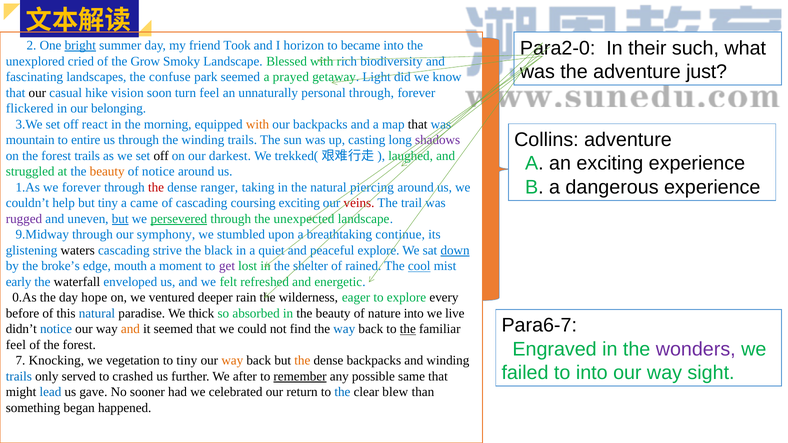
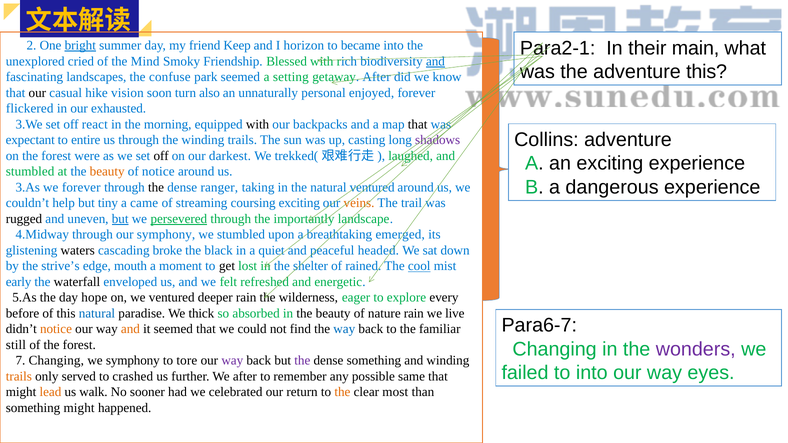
Para2-0: Para2-0 -> Para2-1 (558, 48)
such: such -> main (696, 48)
Took: Took -> Keep (237, 45)
Grow: Grow -> Mind (145, 61)
Smoky Landscape: Landscape -> Friendship (233, 61)
and underline: none -> present (435, 61)
adventure just: just -> this (707, 72)
prayed: prayed -> setting (291, 77)
getaway Light: Light -> After (377, 77)
turn feel: feel -> also (210, 93)
personal through: through -> enjoyed (372, 93)
belonging: belonging -> exhausted (119, 109)
with colour: orange -> black (258, 124)
mountain: mountain -> expectant (30, 140)
forest trails: trails -> were (87, 156)
struggled: struggled -> stumbled (30, 172)
1.As: 1.As -> 3.As (28, 187)
the colour: red -> black (156, 187)
natural piercing: piercing -> ventured (372, 187)
of cascading: cascading -> streaming (202, 203)
veins colour: red -> orange (359, 203)
rugged colour: purple -> black (24, 219)
unexpected: unexpected -> importantly (304, 219)
9.Midway: 9.Midway -> 4.Midway (42, 235)
continue: continue -> emerged (400, 235)
strive: strive -> broke (167, 250)
peaceful explore: explore -> headed (378, 250)
down underline: present -> none (455, 250)
broke’s: broke’s -> strive’s (61, 266)
get colour: purple -> black (227, 266)
0.As: 0.As -> 5.As (24, 298)
nature into: into -> rain (414, 313)
notice colour: blue -> orange (56, 329)
the underline: present -> none (408, 329)
feel: feel -> still (16, 345)
Engraved: Engraved -> Changing (555, 349)
7 Knocking: Knocking -> Changing (56, 361)
we vegetation: vegetation -> symphony (133, 361)
to tiny: tiny -> tore (187, 361)
way colour: orange -> purple (232, 361)
the colour: orange -> purple (302, 361)
dense backpacks: backpacks -> something (374, 361)
sight: sight -> eyes (711, 373)
trails colour: blue -> orange (19, 376)
remember underline: present -> none (300, 376)
lead colour: blue -> orange (50, 392)
gave: gave -> walk (93, 392)
the colour: blue -> orange (342, 392)
blew: blew -> most (395, 392)
something began: began -> might (79, 408)
